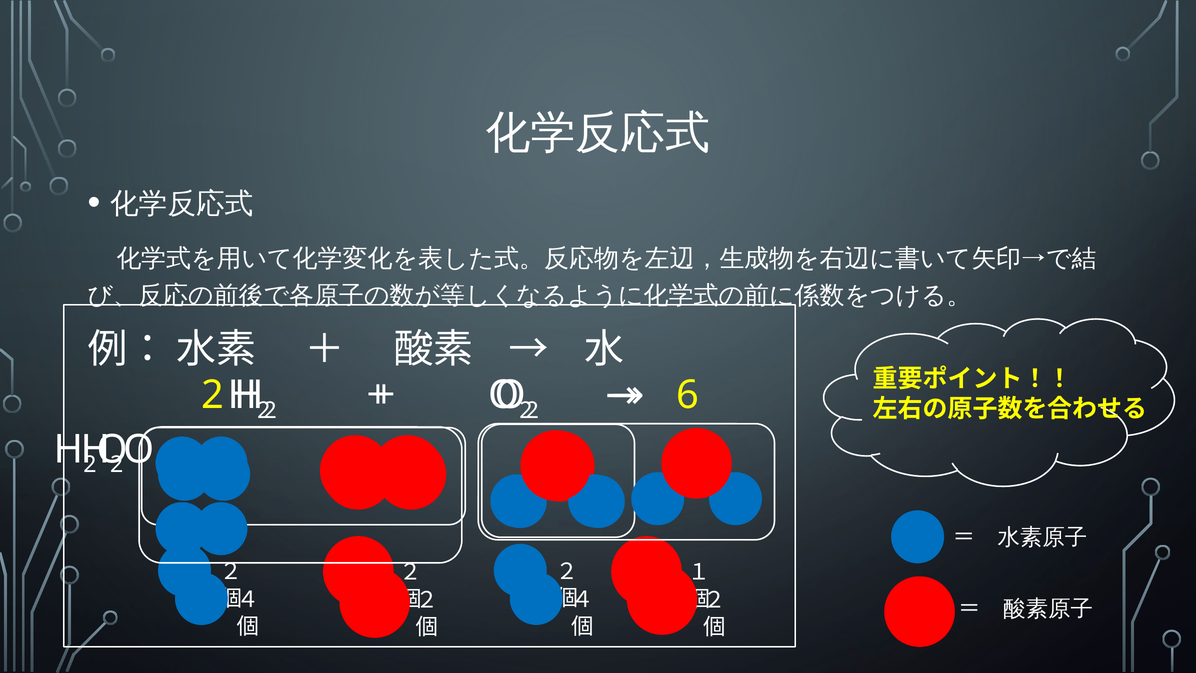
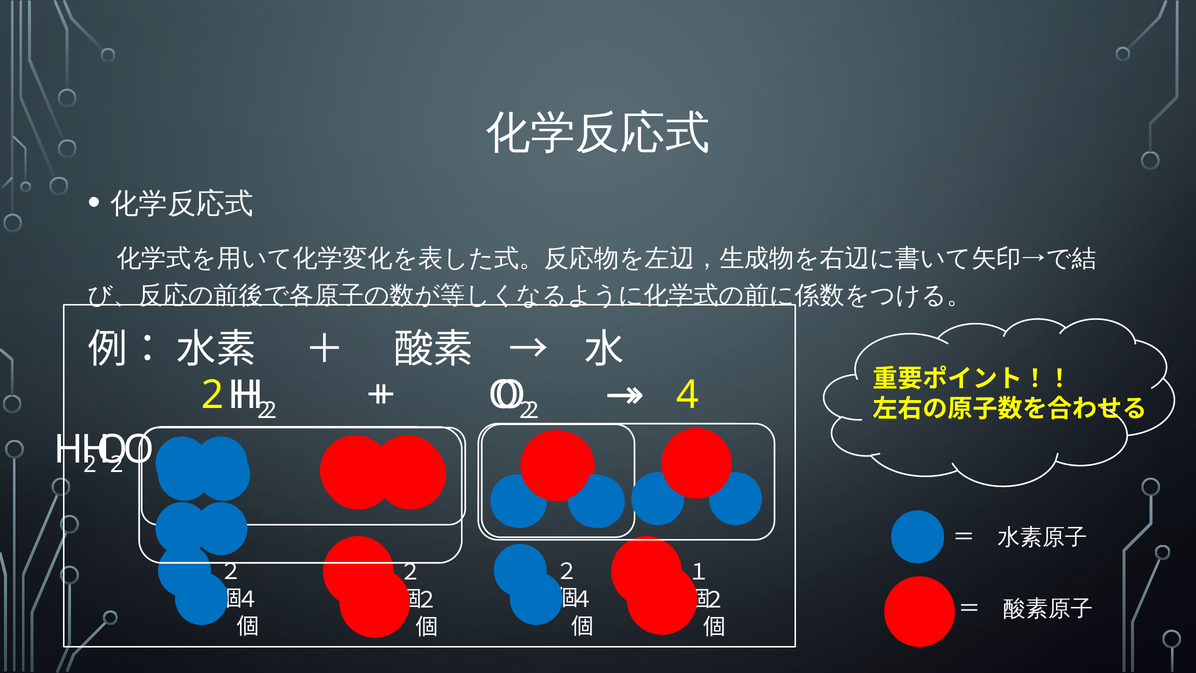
6: 6 -> 4 (688, 395)
